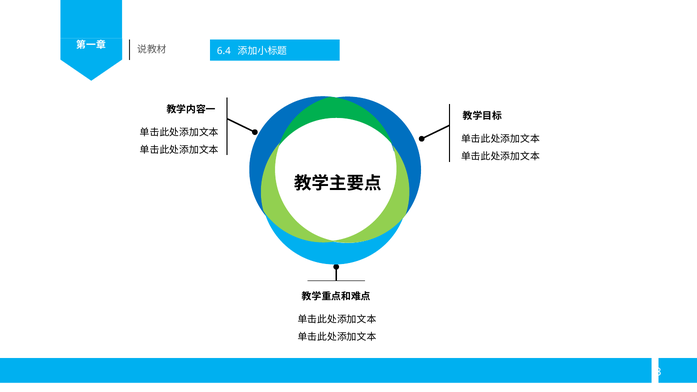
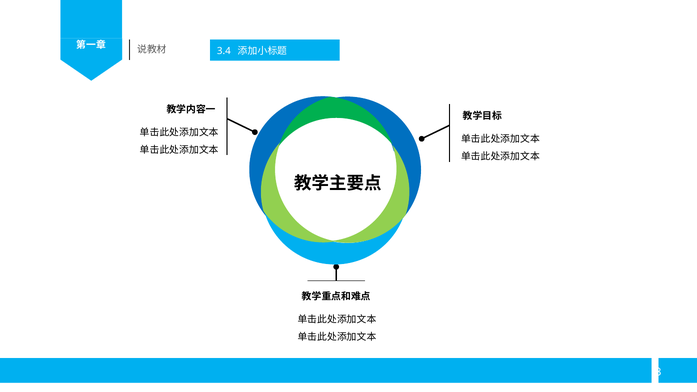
6.4: 6.4 -> 3.4 (224, 51)
